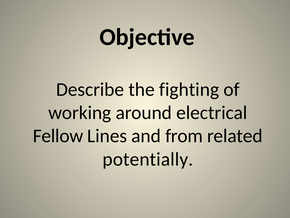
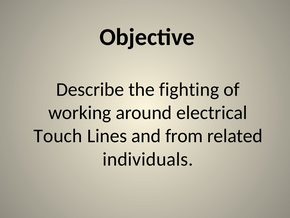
Fellow: Fellow -> Touch (58, 136)
potentially: potentially -> individuals (148, 159)
